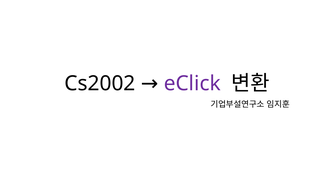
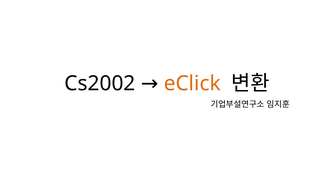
eClick colour: purple -> orange (192, 83)
